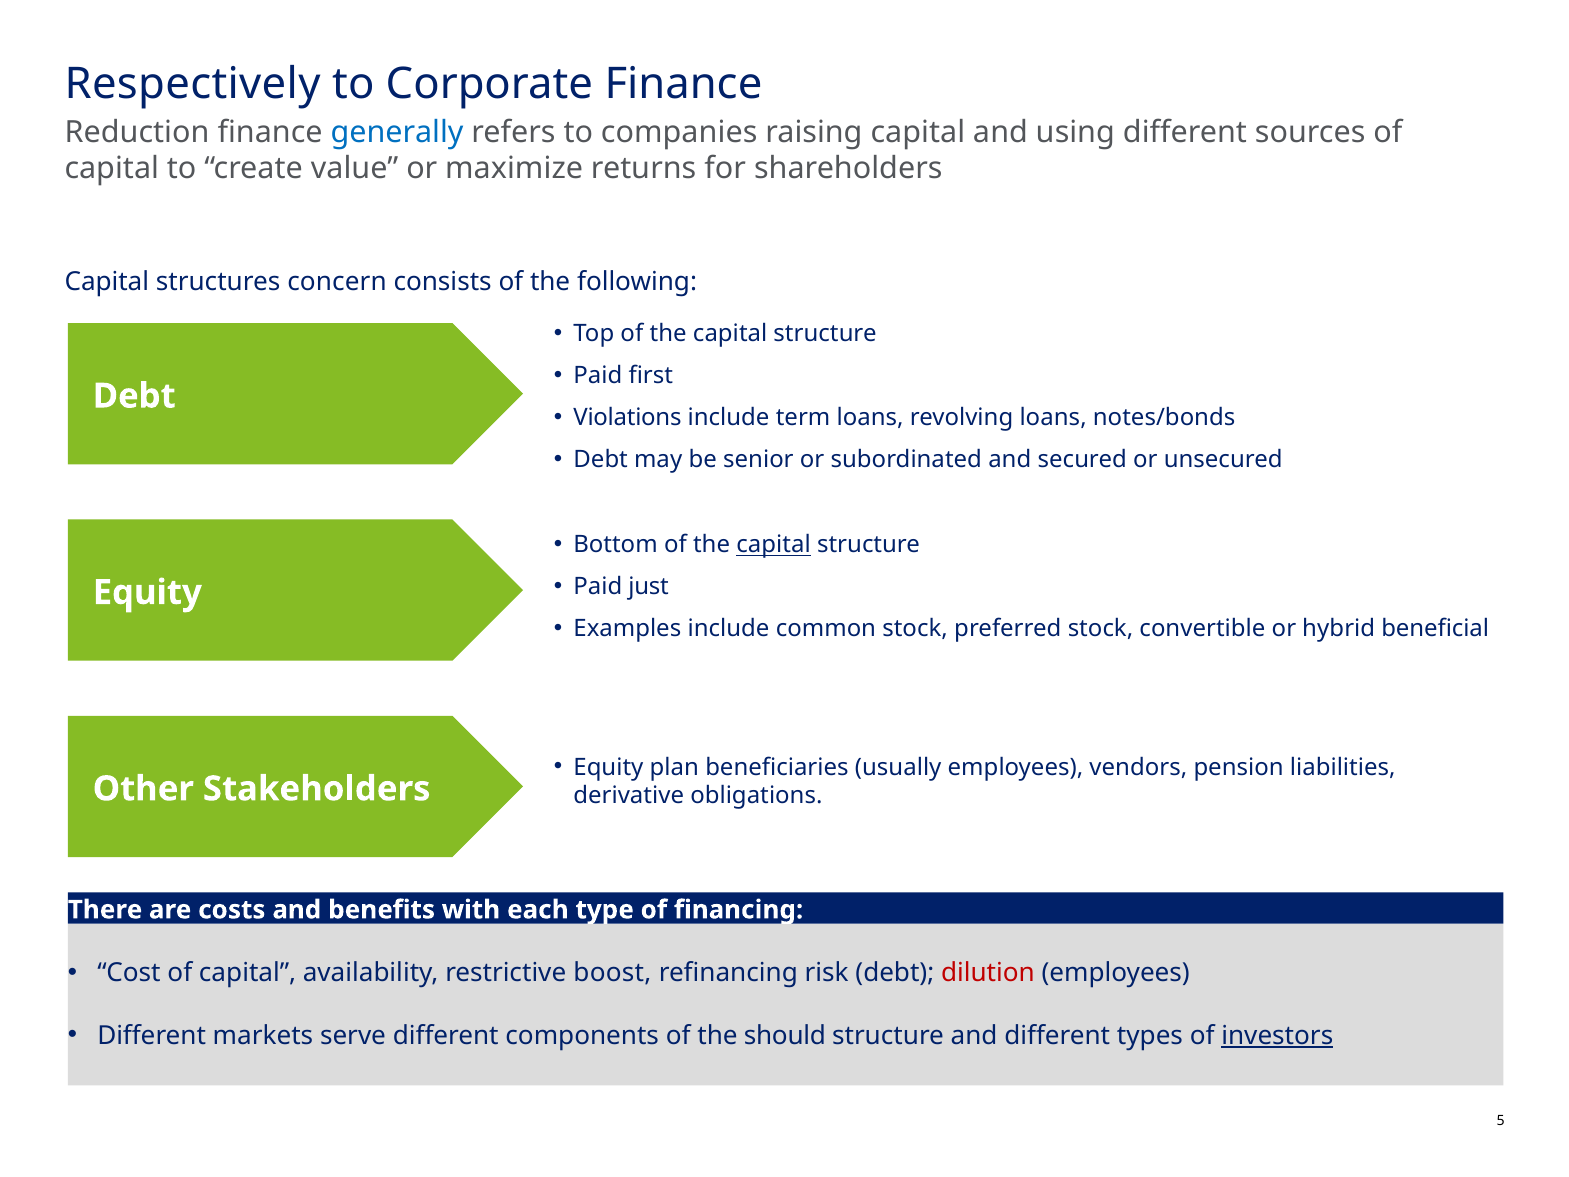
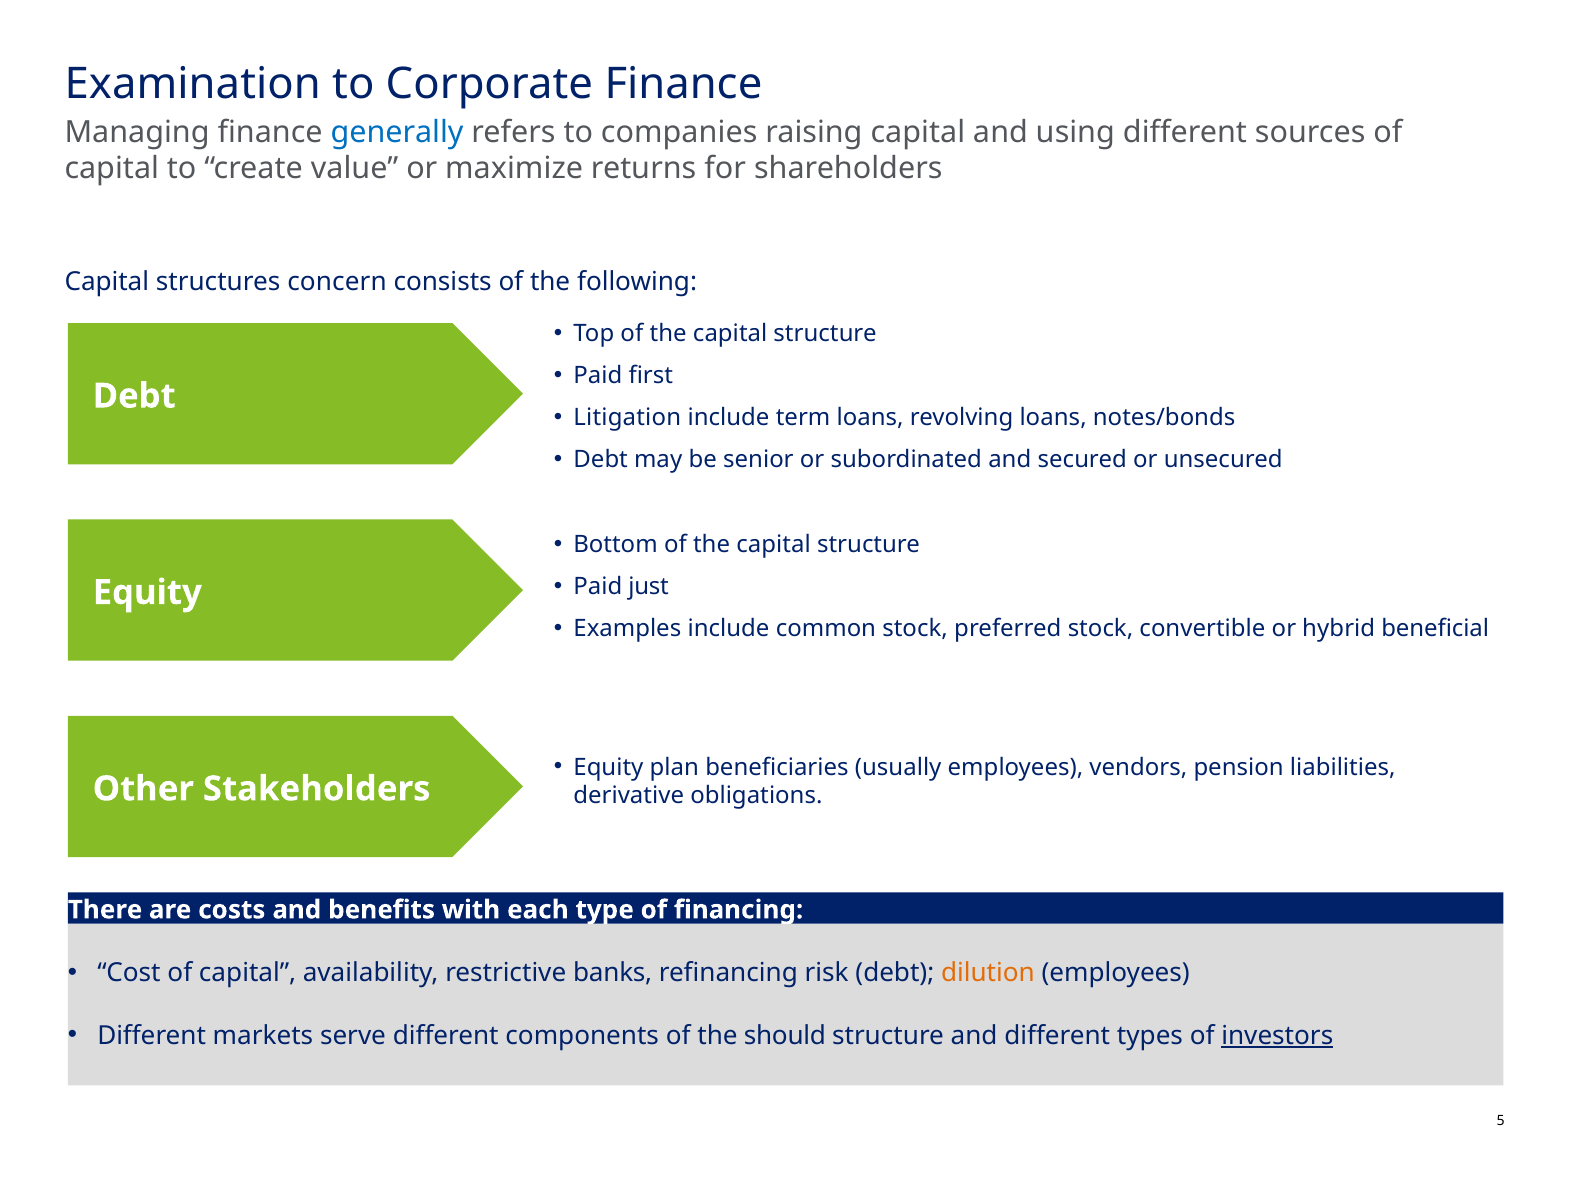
Respectively: Respectively -> Examination (193, 84)
Reduction: Reduction -> Managing (137, 132)
Violations: Violations -> Litigation (627, 418)
capital underline: present -> none (774, 545)
boost: boost -> banks (613, 973)
dilution colour: red -> orange (988, 973)
